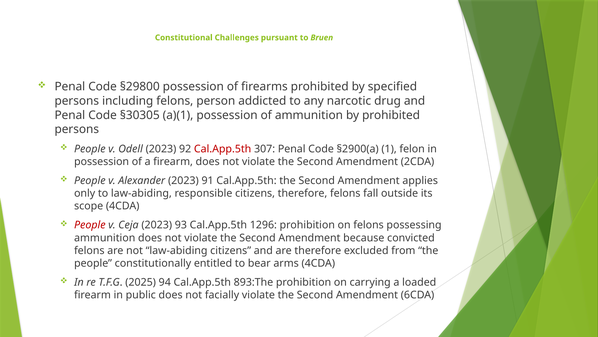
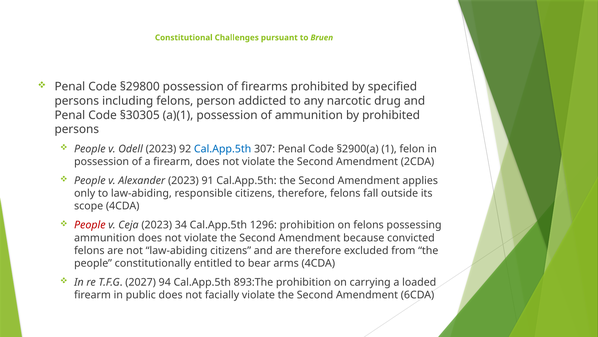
Cal.App.5th colour: red -> blue (223, 149)
93: 93 -> 34 (181, 225)
2025: 2025 -> 2027 (141, 282)
